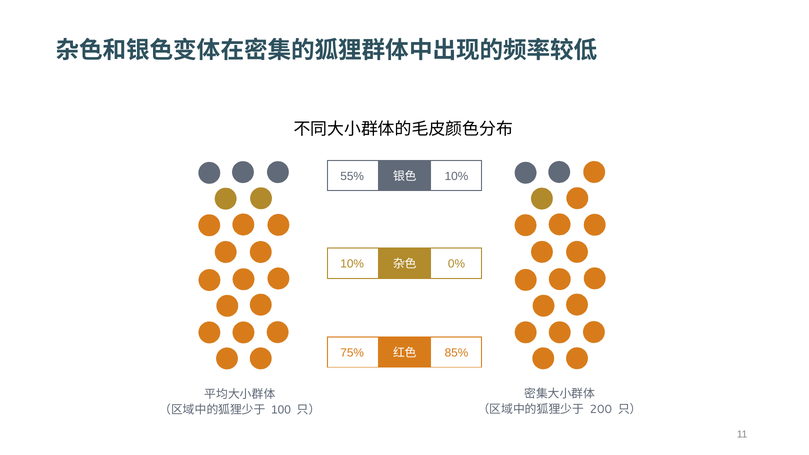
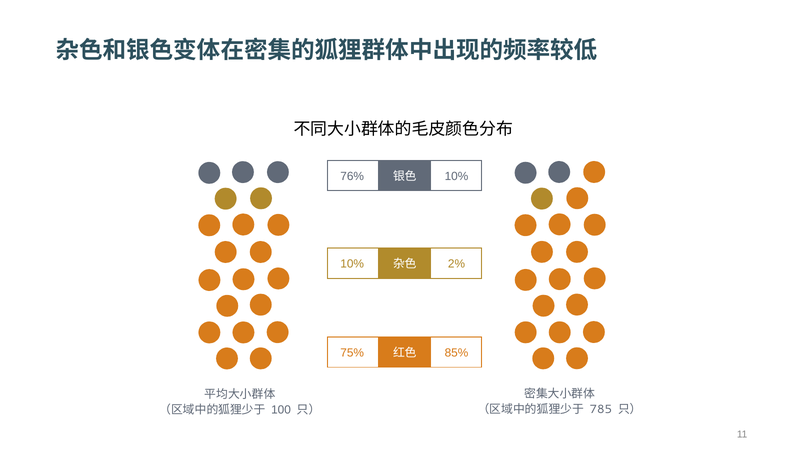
55%: 55% -> 76% (352, 176)
0%: 0% -> 2% (456, 264)
200: 200 -> 785 (601, 409)
